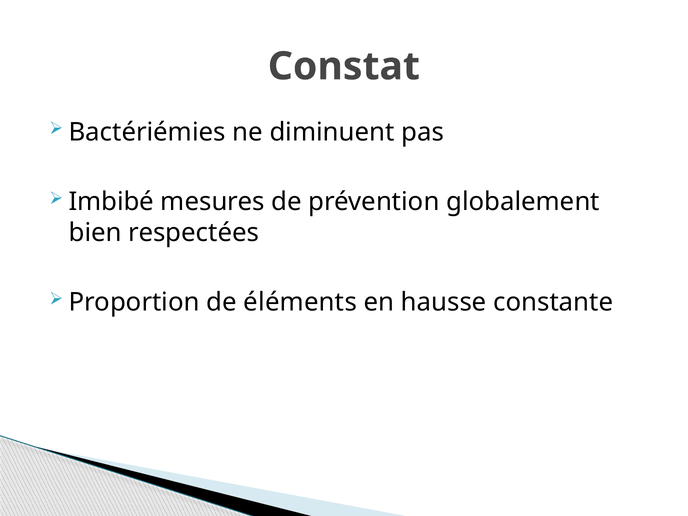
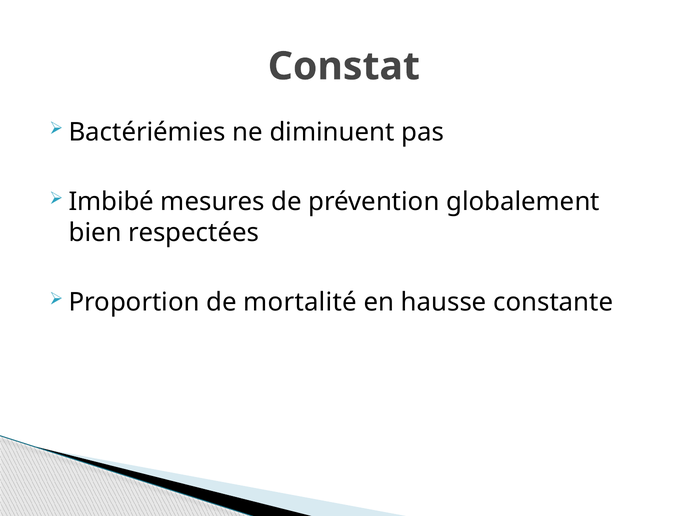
éléments: éléments -> mortalité (300, 302)
